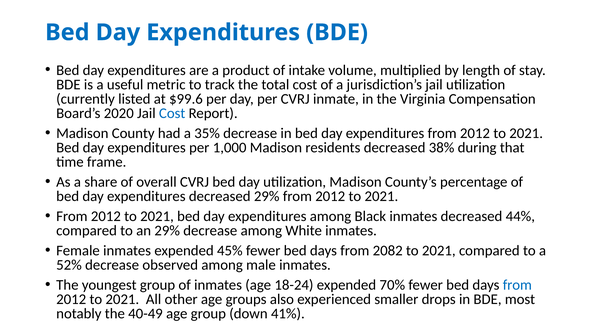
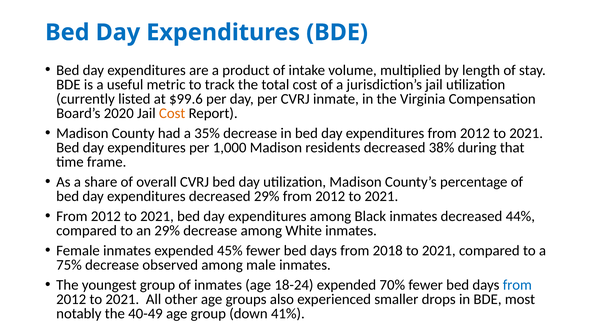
Cost colour: blue -> orange (172, 113)
2082: 2082 -> 2018 (388, 251)
52%: 52% -> 75% (69, 265)
